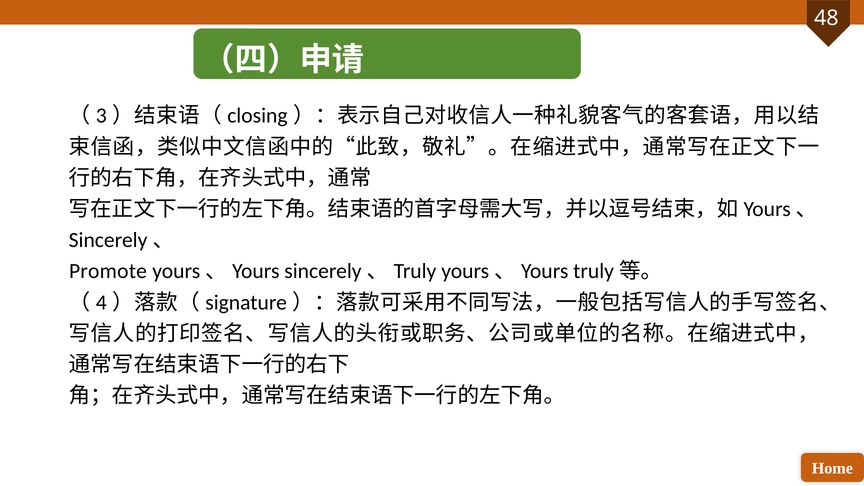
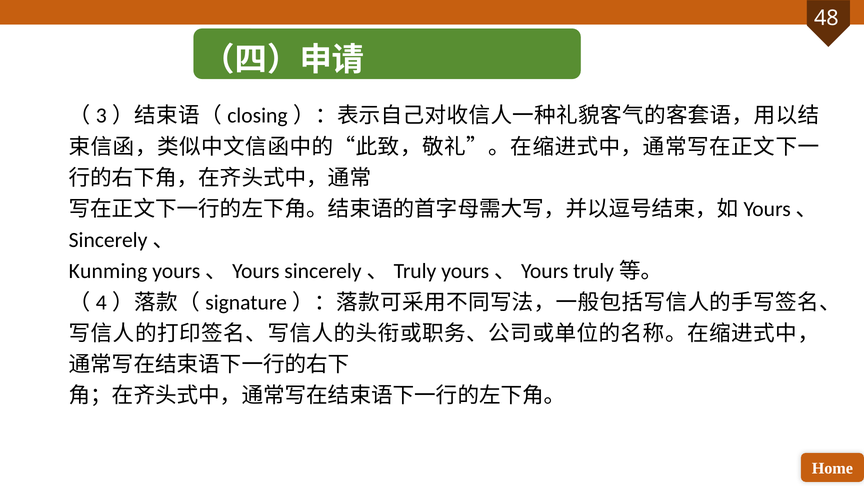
Promote: Promote -> Kunming (108, 271)
